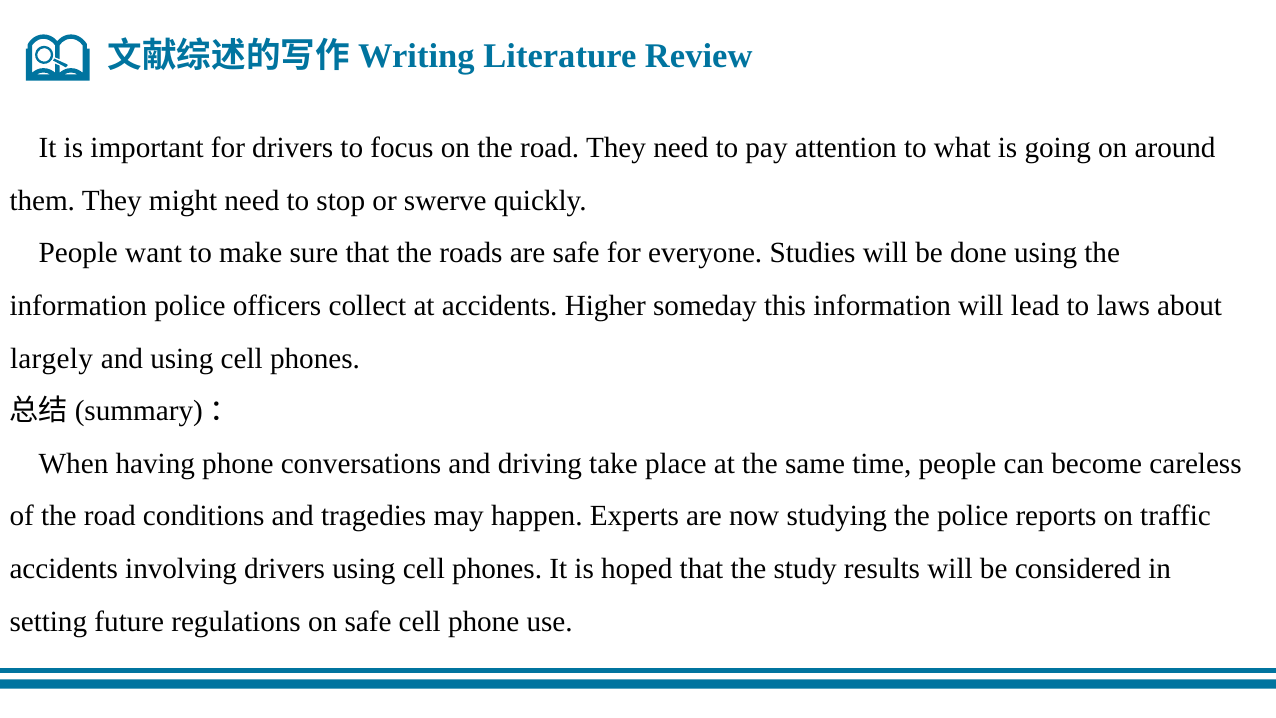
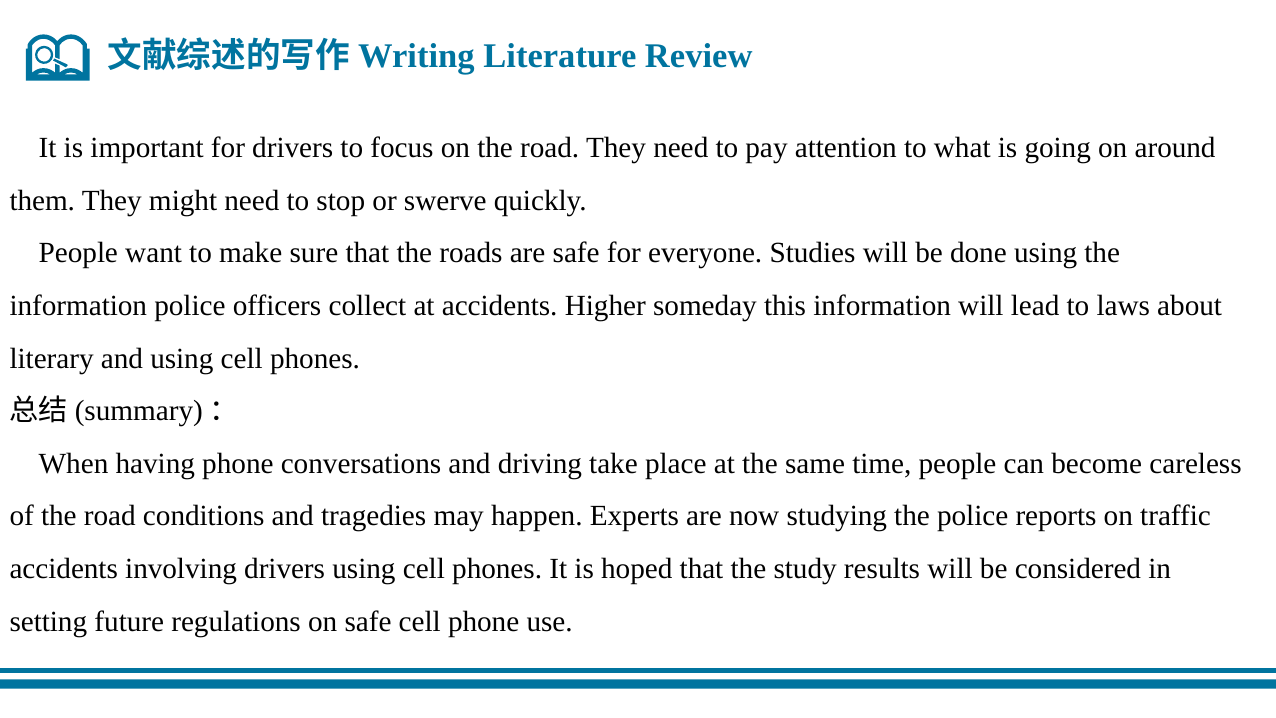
largely: largely -> literary (52, 358)
